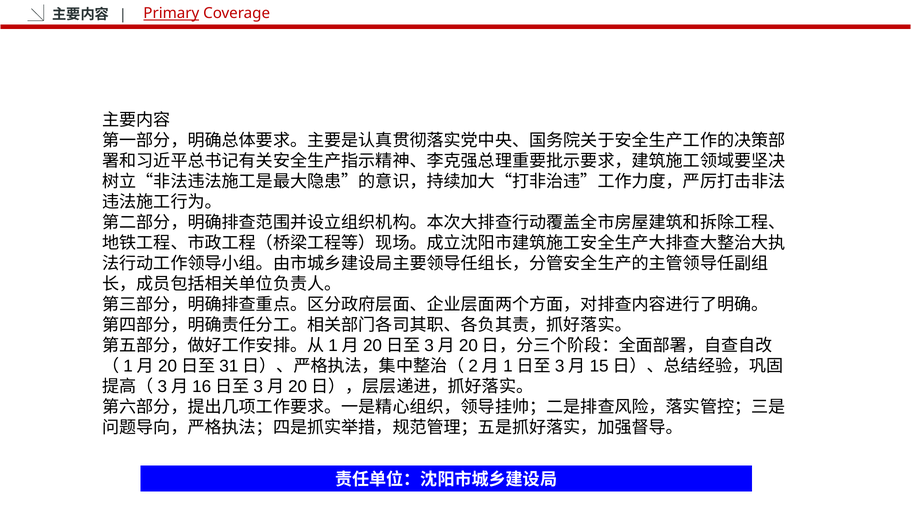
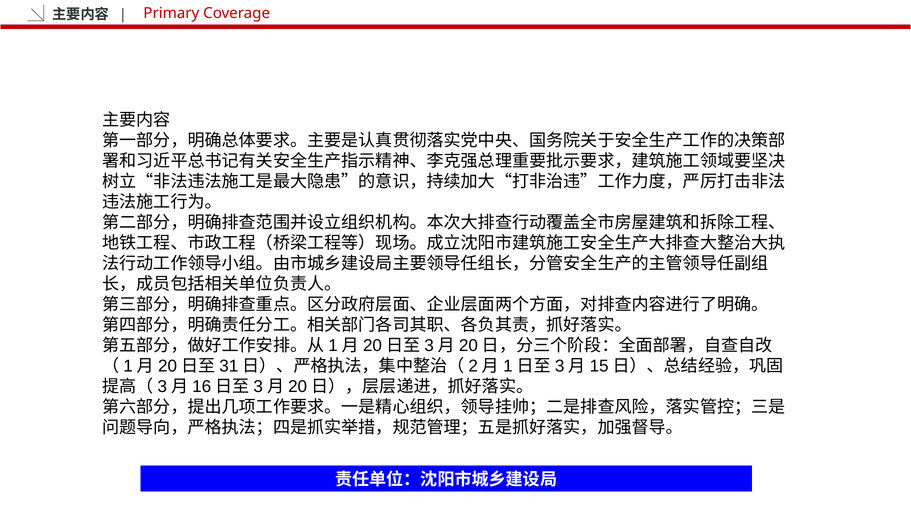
Primary underline: present -> none (171, 13)
